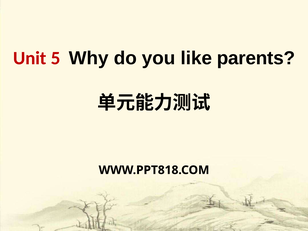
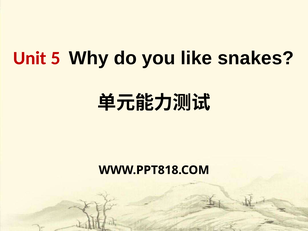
parents: parents -> snakes (256, 58)
